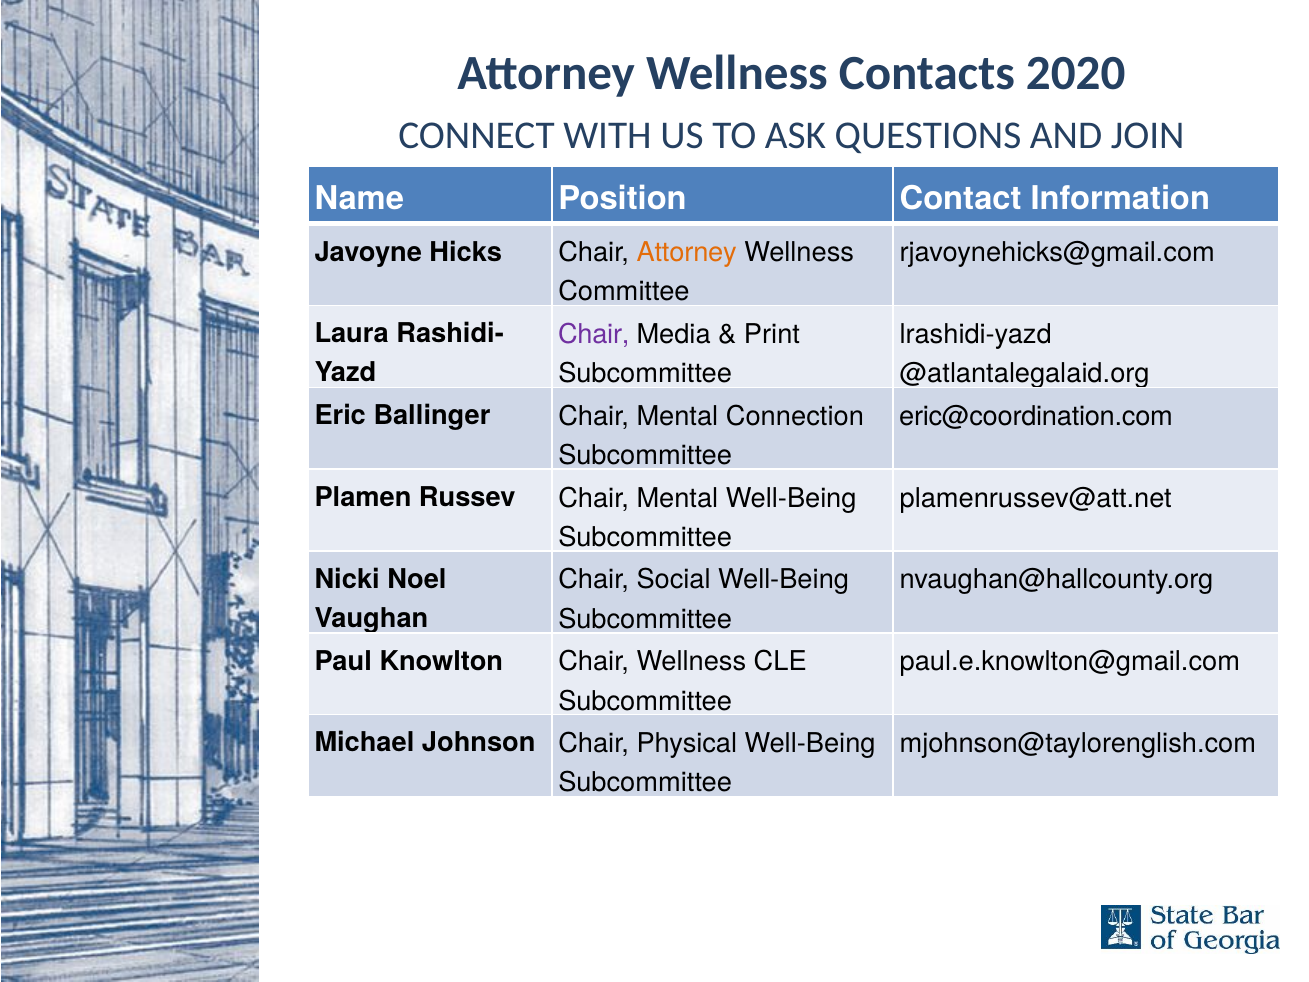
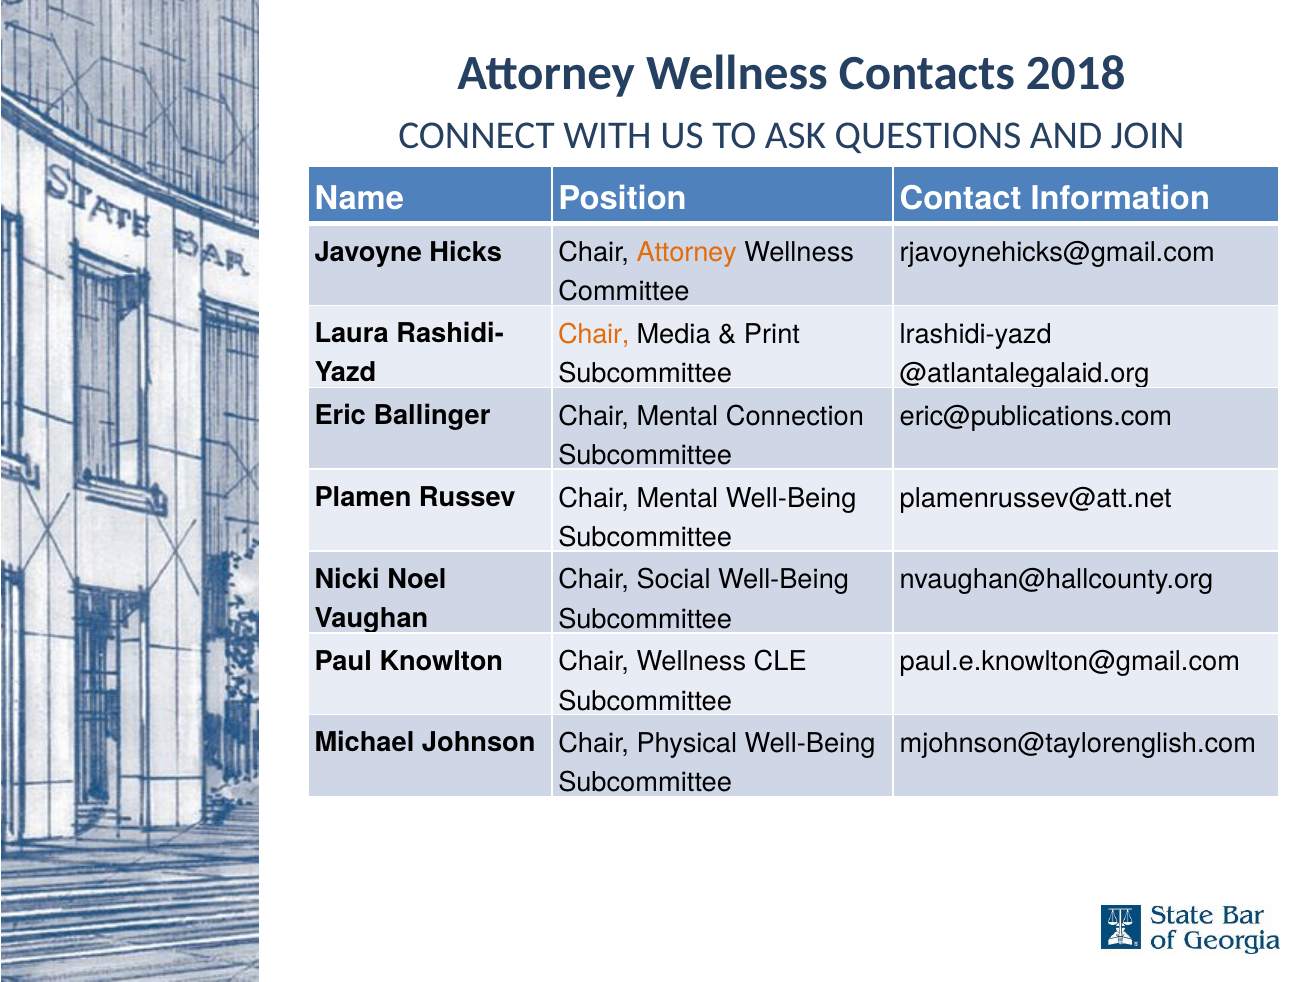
2020: 2020 -> 2018 (1076, 74)
Chair colour: purple -> orange (594, 334)
eric@coordination.com: eric@coordination.com -> eric@publications.com (1036, 416)
